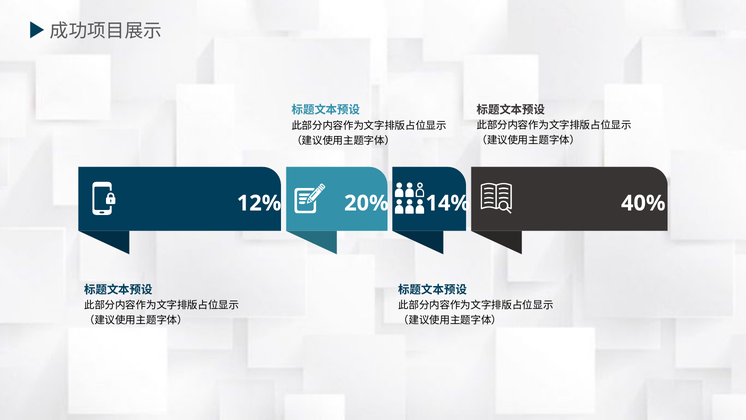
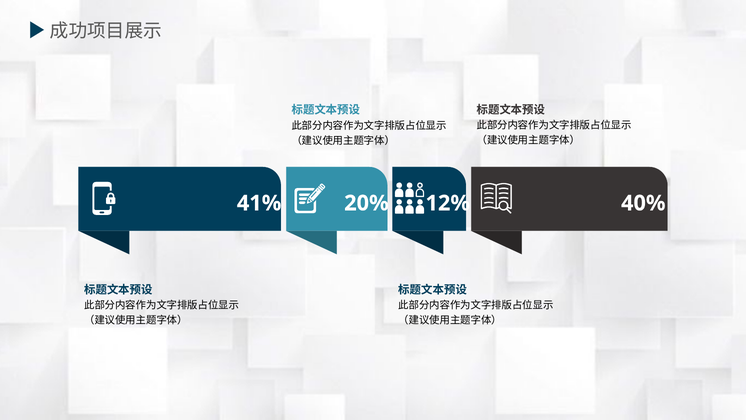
12%: 12% -> 41% (259, 203)
14%: 14% -> 12% (448, 203)
